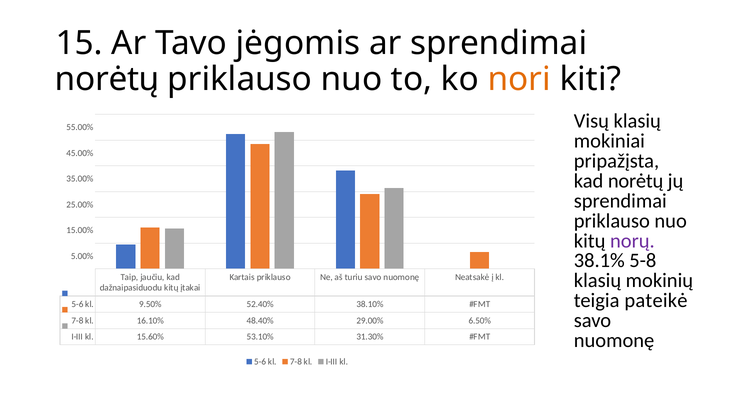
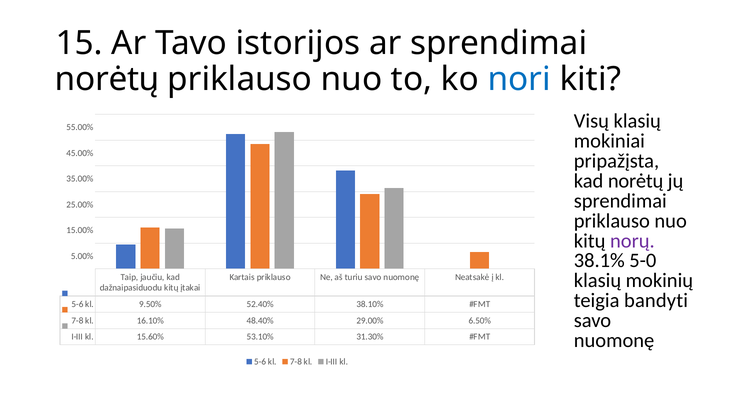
jėgomis: jėgomis -> istorijos (298, 43)
nori colour: orange -> blue (519, 79)
5-8: 5-8 -> 5-0 (643, 261)
pateikė: pateikė -> bandyti (656, 301)
